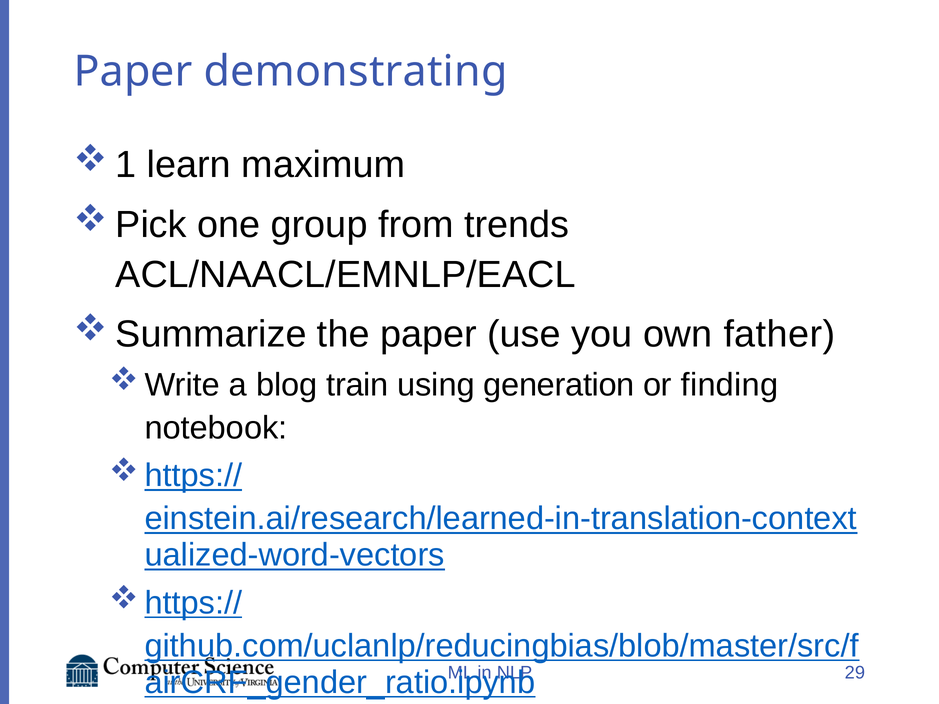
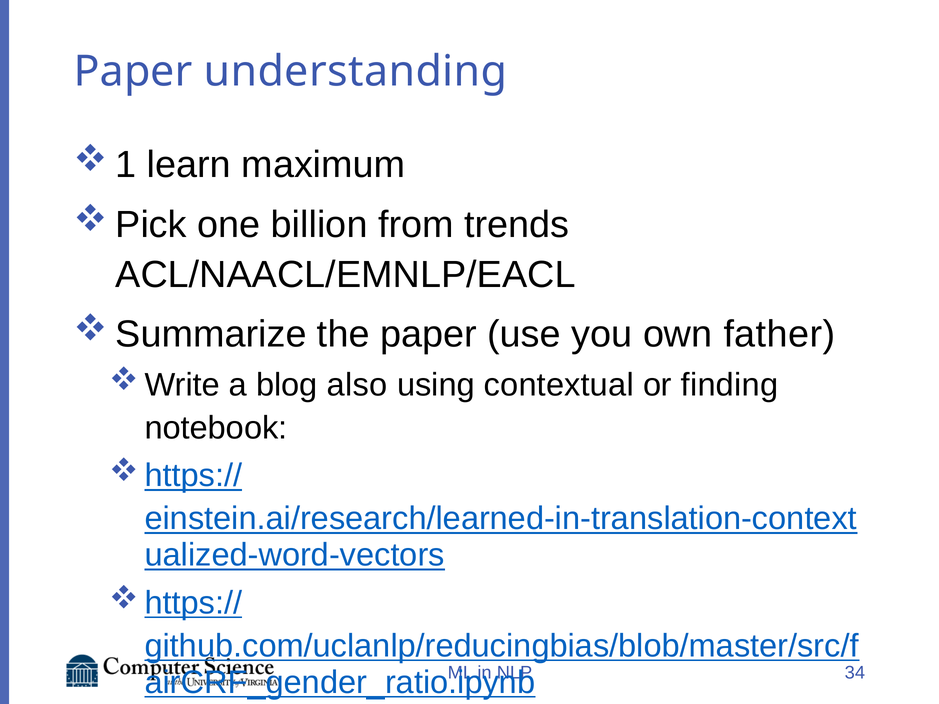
demonstrating: demonstrating -> understanding (355, 72)
group: group -> billion (319, 225)
train: train -> also (357, 385)
generation: generation -> contextual (559, 385)
29: 29 -> 34 (855, 673)
